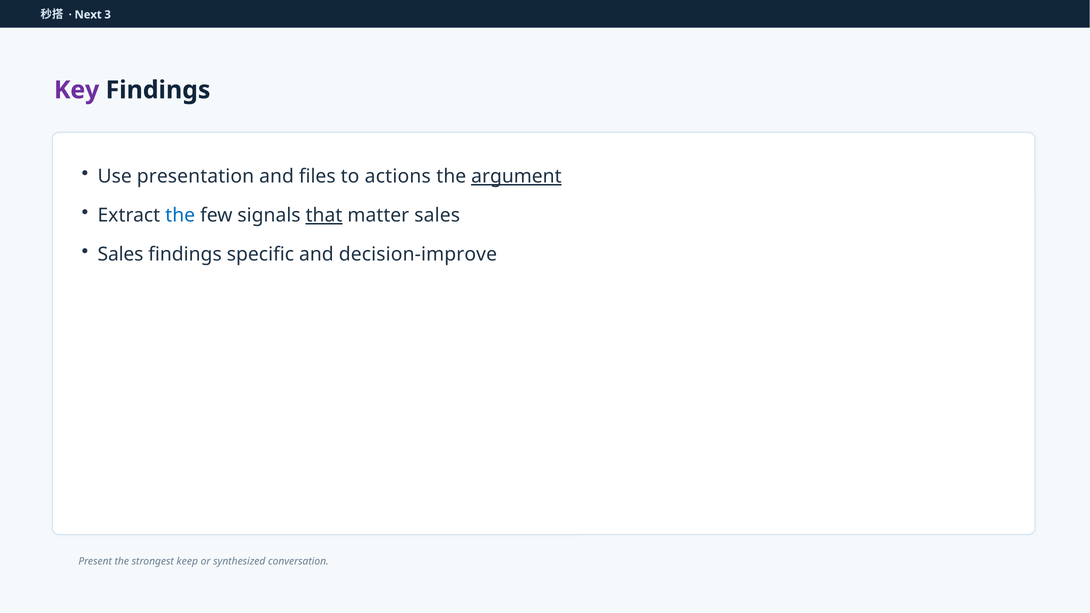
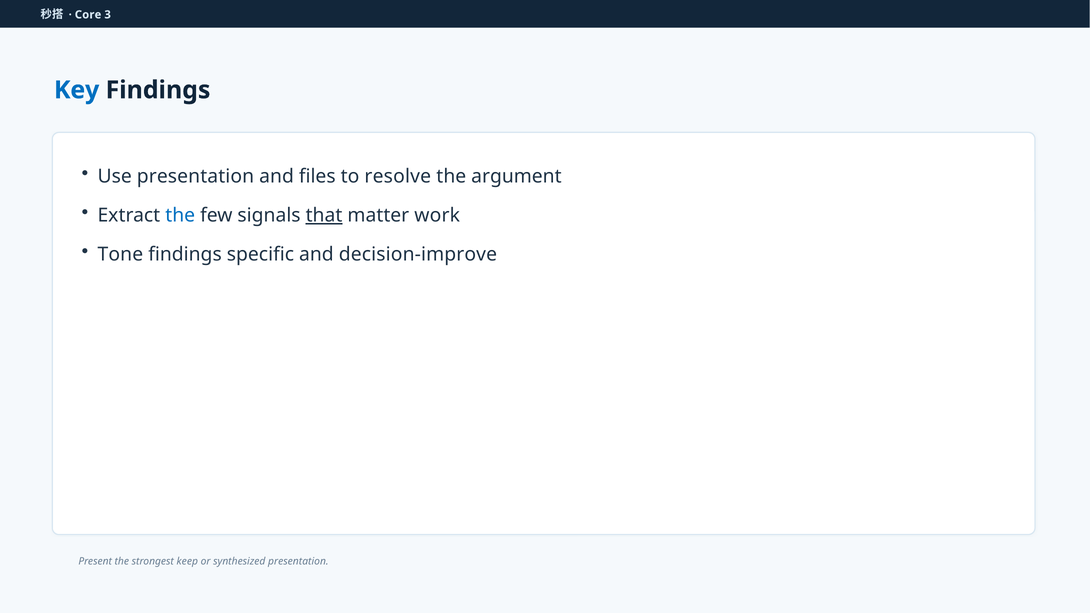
Next: Next -> Core (88, 15)
Key colour: purple -> blue (77, 90)
actions: actions -> resolve (398, 176)
argument underline: present -> none (516, 176)
matter sales: sales -> work (437, 215)
Sales: Sales -> Tone (120, 255)
synthesized conversation: conversation -> presentation (298, 561)
